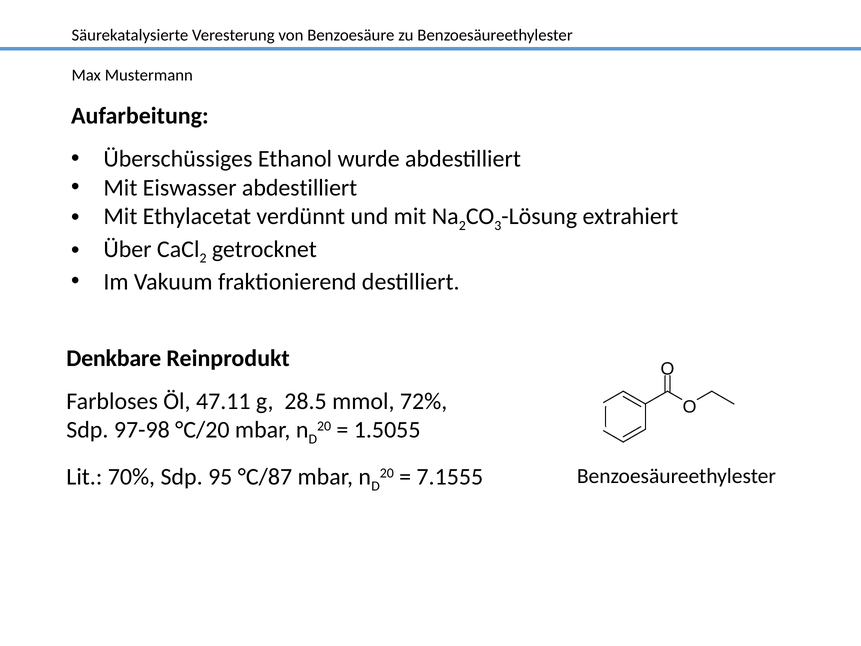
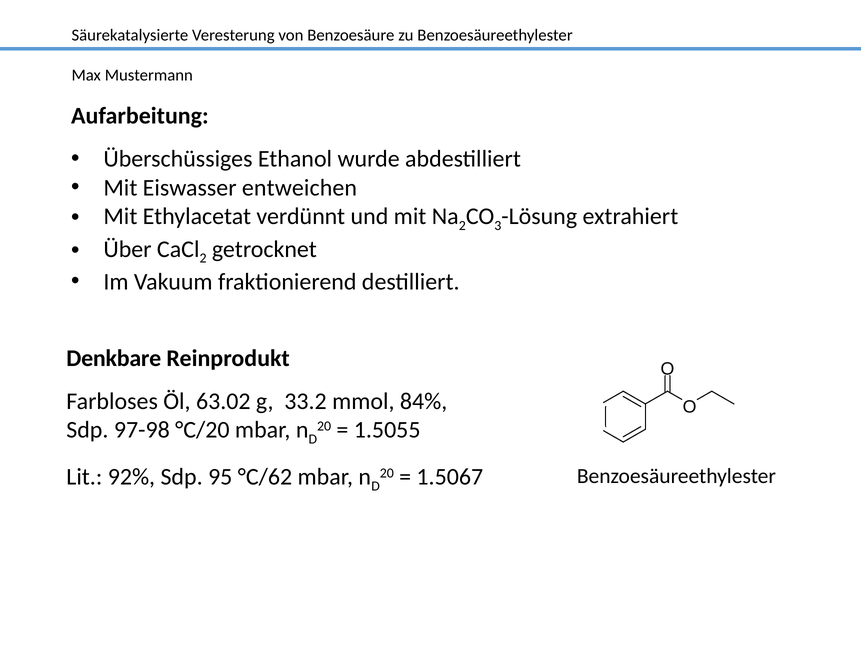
Eiswasser abdestilliert: abdestilliert -> entweichen (300, 188)
47.11: 47.11 -> 63.02 (223, 401)
28.5: 28.5 -> 33.2 (305, 401)
72%: 72% -> 84% (424, 401)
70%: 70% -> 92% (131, 477)
°C/87: °C/87 -> °C/62 (265, 477)
7.1555: 7.1555 -> 1.5067 (450, 477)
